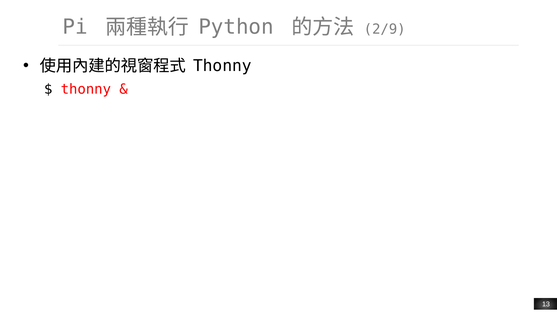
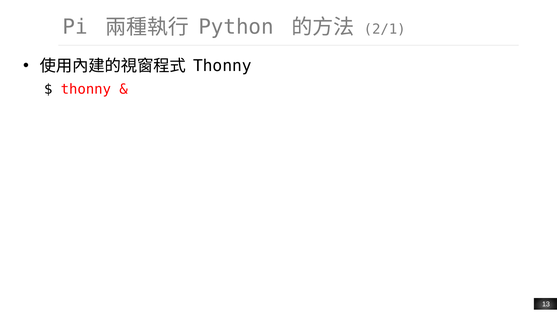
2/9: 2/9 -> 2/1 (385, 29)
